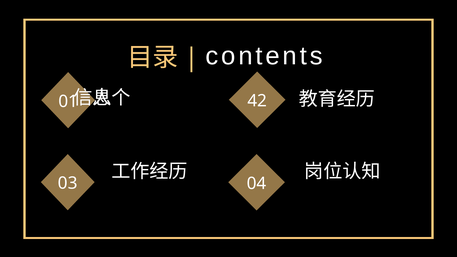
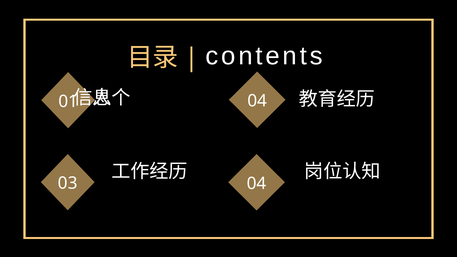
42: 42 -> 04 (257, 101)
